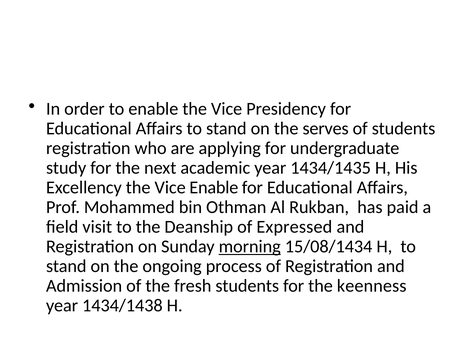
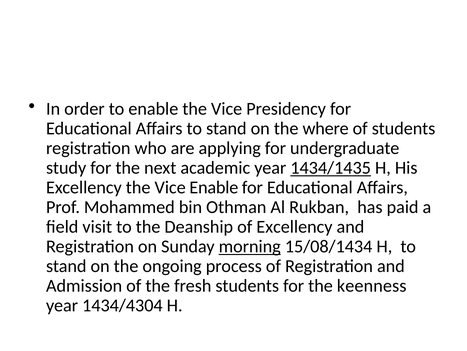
serves: serves -> where (326, 128)
1434/1435 underline: none -> present (331, 168)
of Expressed: Expressed -> Excellency (294, 226)
1434/1438: 1434/1438 -> 1434/4304 (122, 305)
